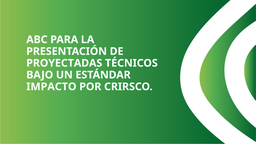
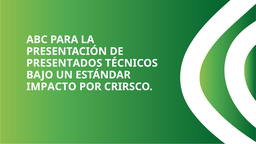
PROYECTADAS: PROYECTADAS -> PRESENTADOS (64, 63)
